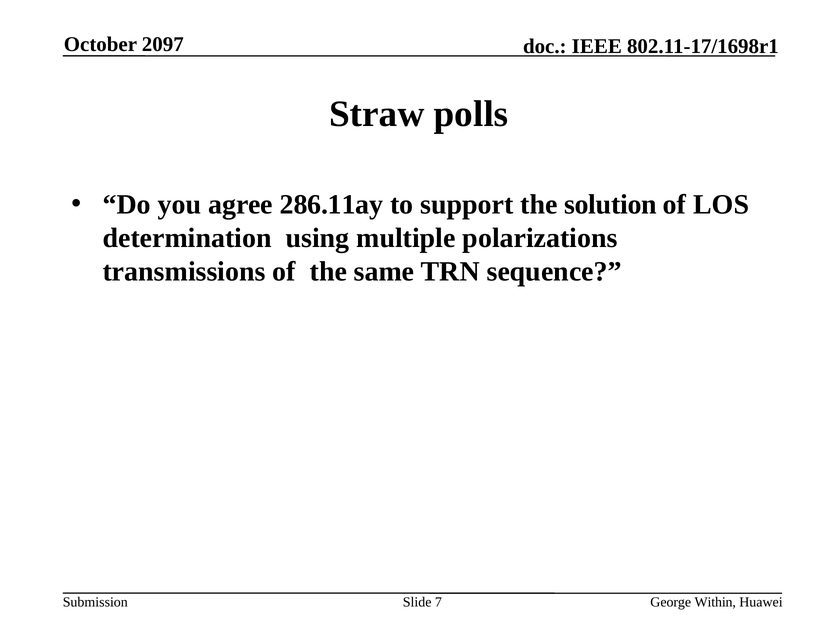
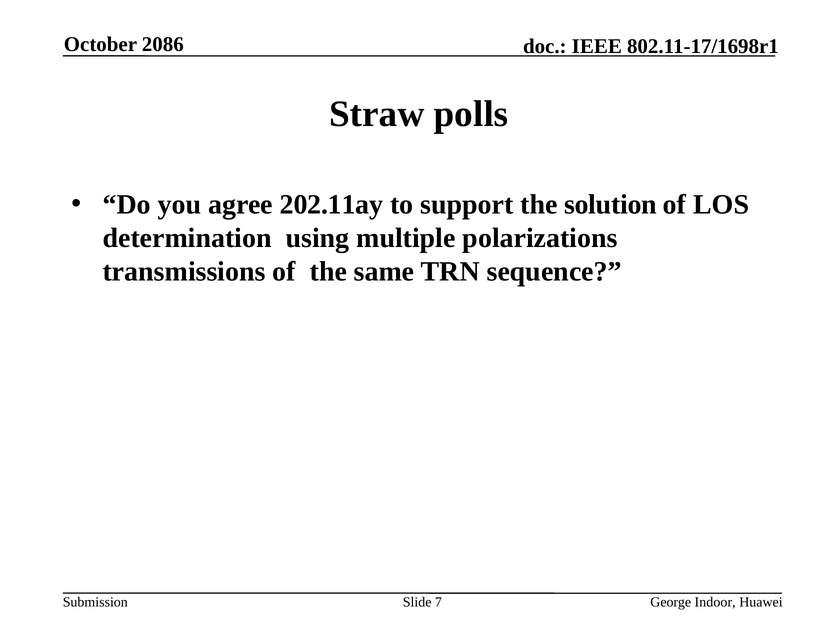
2097: 2097 -> 2086 (163, 44)
286.11ay: 286.11ay -> 202.11ay (332, 205)
Within: Within -> Indoor (715, 603)
